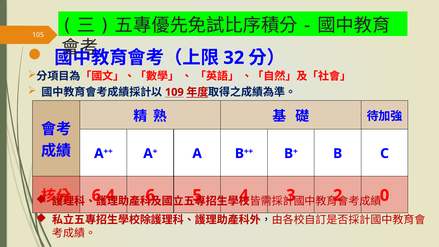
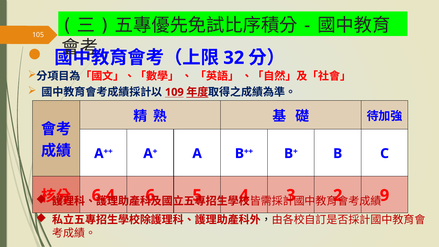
0: 0 -> 9 (385, 195)
